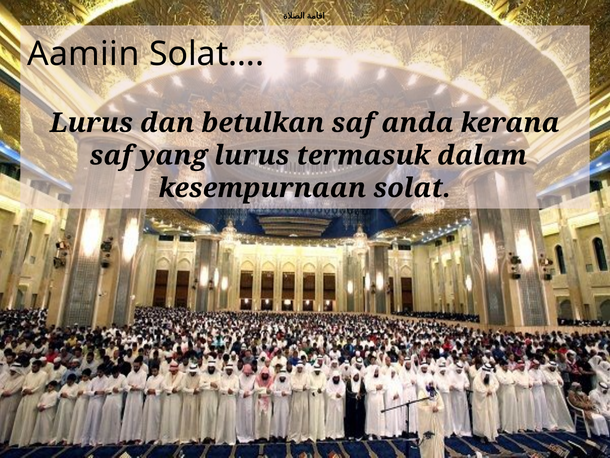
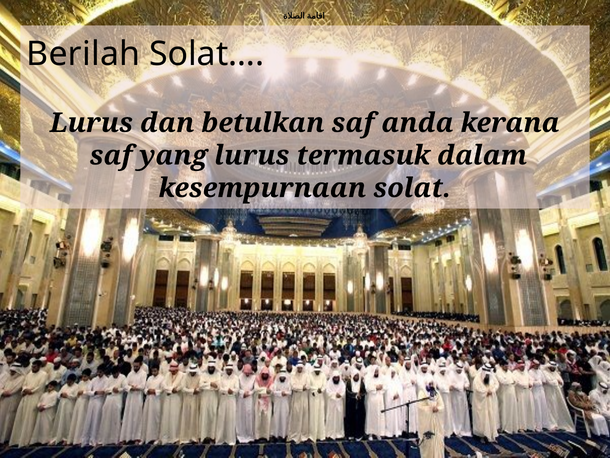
Aamiin: Aamiin -> Berilah (83, 54)
